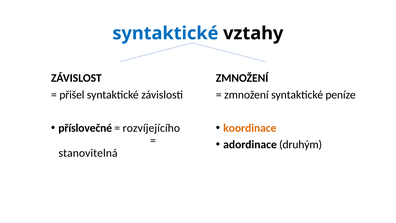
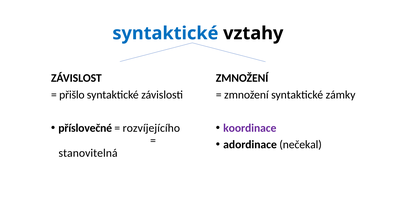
přišel: přišel -> přišlo (72, 95)
peníze: peníze -> zámky (341, 95)
koordinace colour: orange -> purple (250, 128)
druhým: druhým -> nečekal (301, 144)
